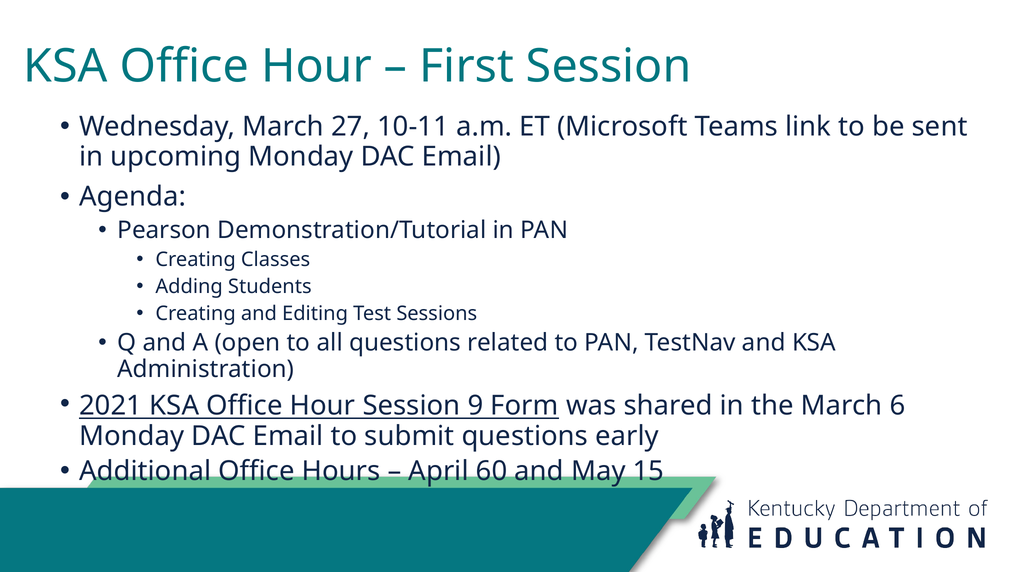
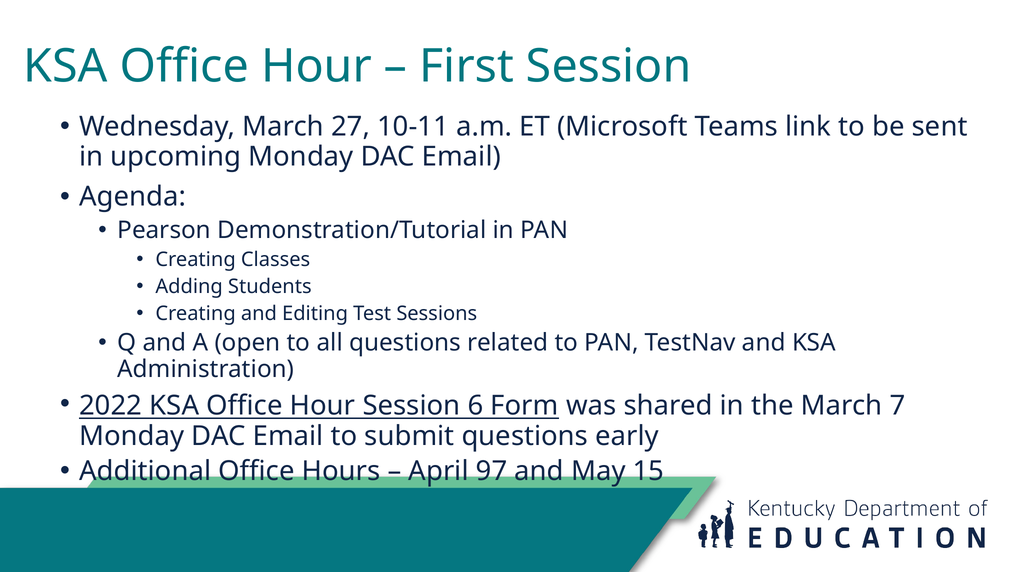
2021: 2021 -> 2022 (111, 406)
9: 9 -> 6 (475, 406)
6: 6 -> 7 (897, 406)
60: 60 -> 97 (492, 471)
